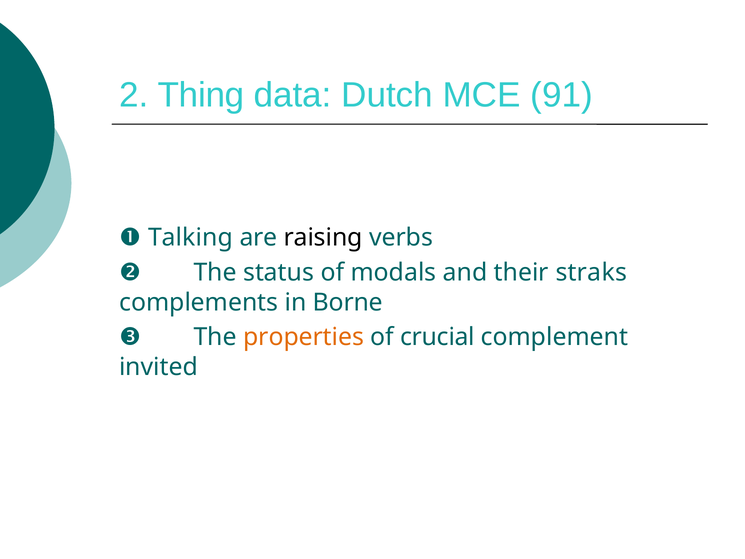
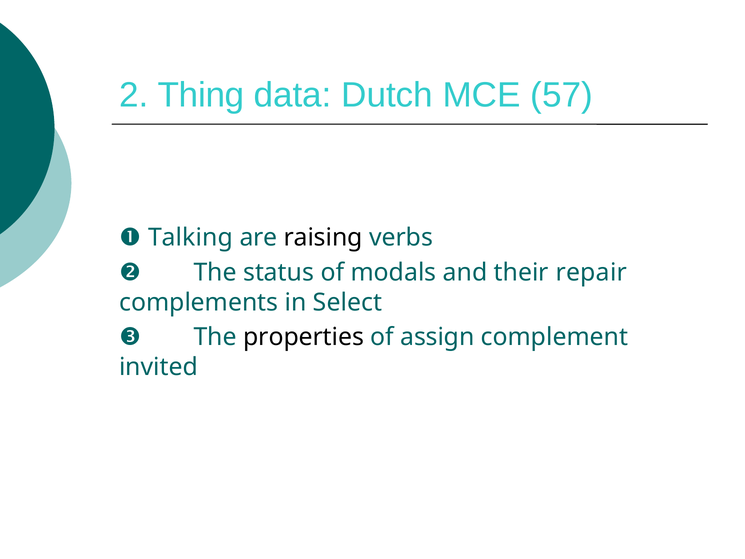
91: 91 -> 57 (562, 95)
straks: straks -> repair (591, 272)
Borne: Borne -> Select (348, 302)
properties colour: orange -> black (304, 337)
crucial: crucial -> assign (437, 337)
